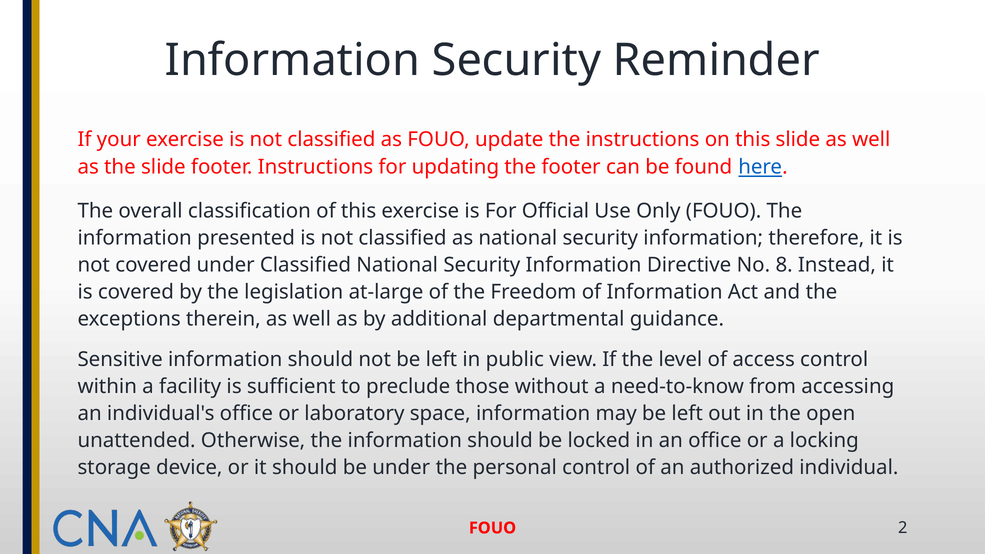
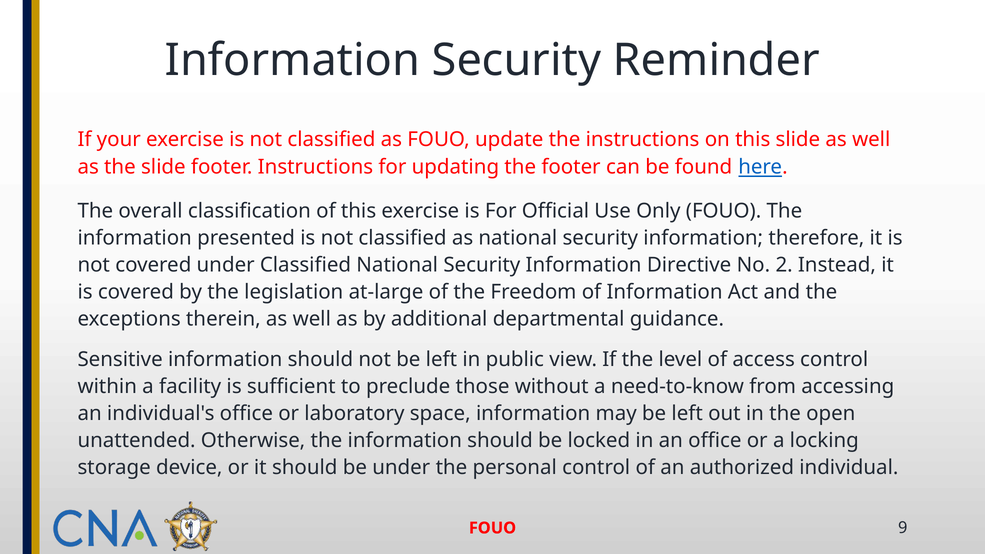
8: 8 -> 2 (784, 265)
2: 2 -> 9 (903, 528)
